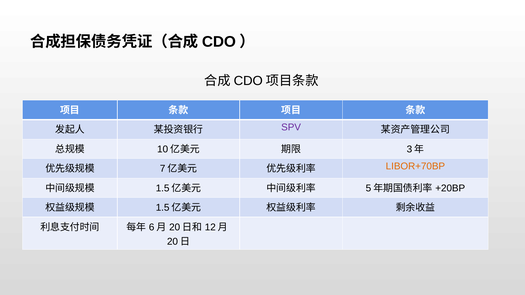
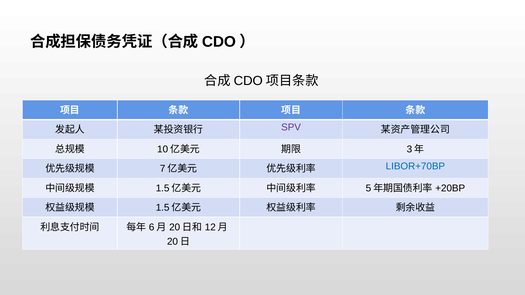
LIBOR+70BP colour: orange -> blue (415, 166)
